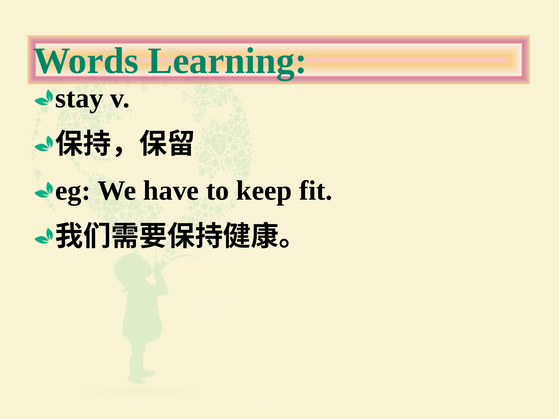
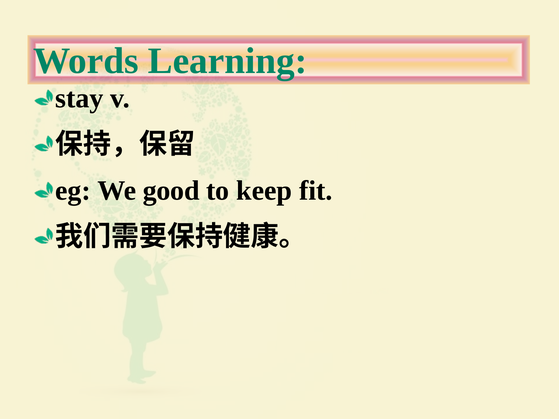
have: have -> good (171, 191)
